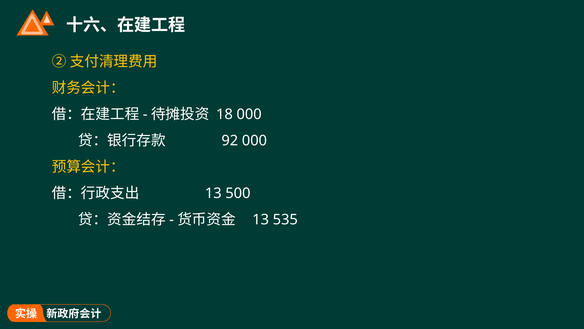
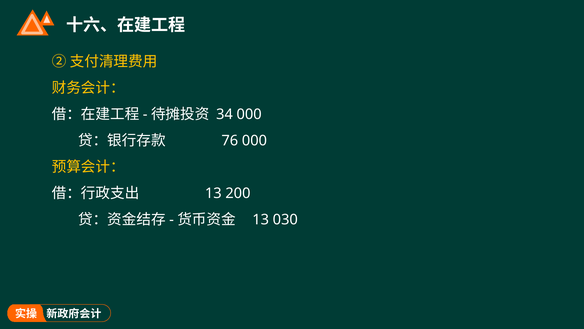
18: 18 -> 34 (224, 114)
92: 92 -> 76 (230, 140)
500: 500 -> 200 (238, 193)
535: 535 -> 030 (285, 219)
